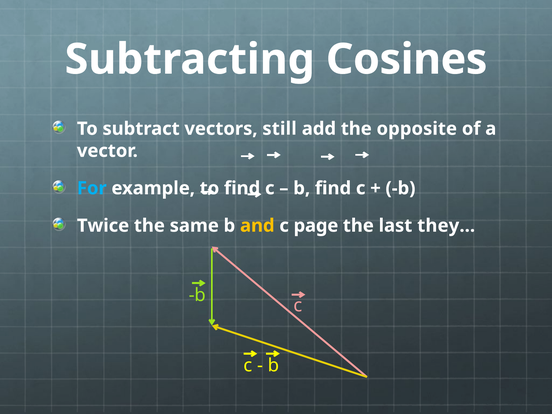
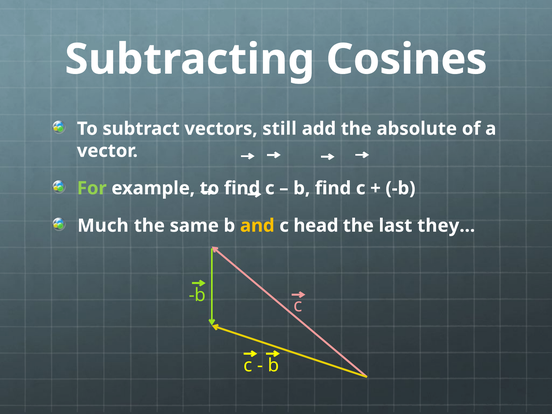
opposite: opposite -> absolute (417, 129)
For colour: light blue -> light green (92, 188)
Twice: Twice -> Much (103, 226)
page: page -> head (316, 226)
